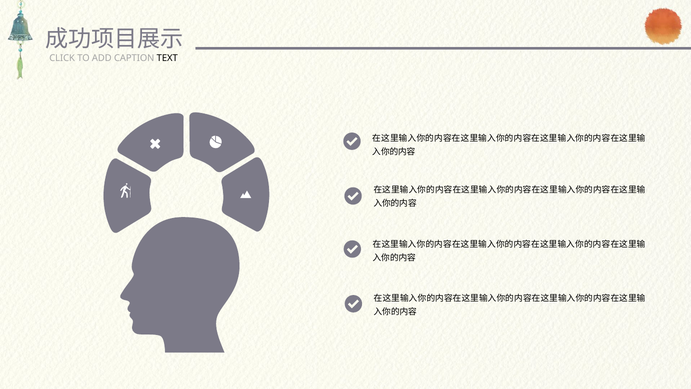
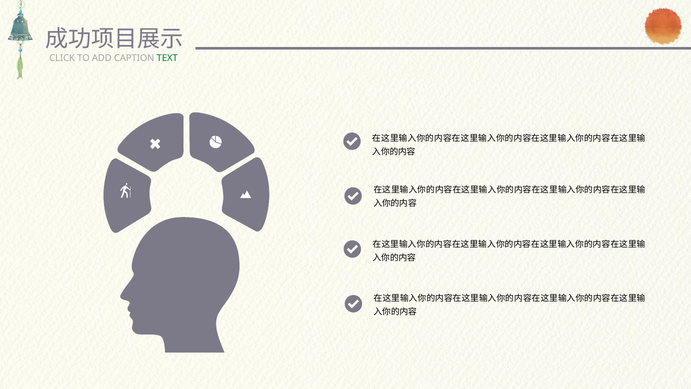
TEXT colour: black -> green (167, 58)
